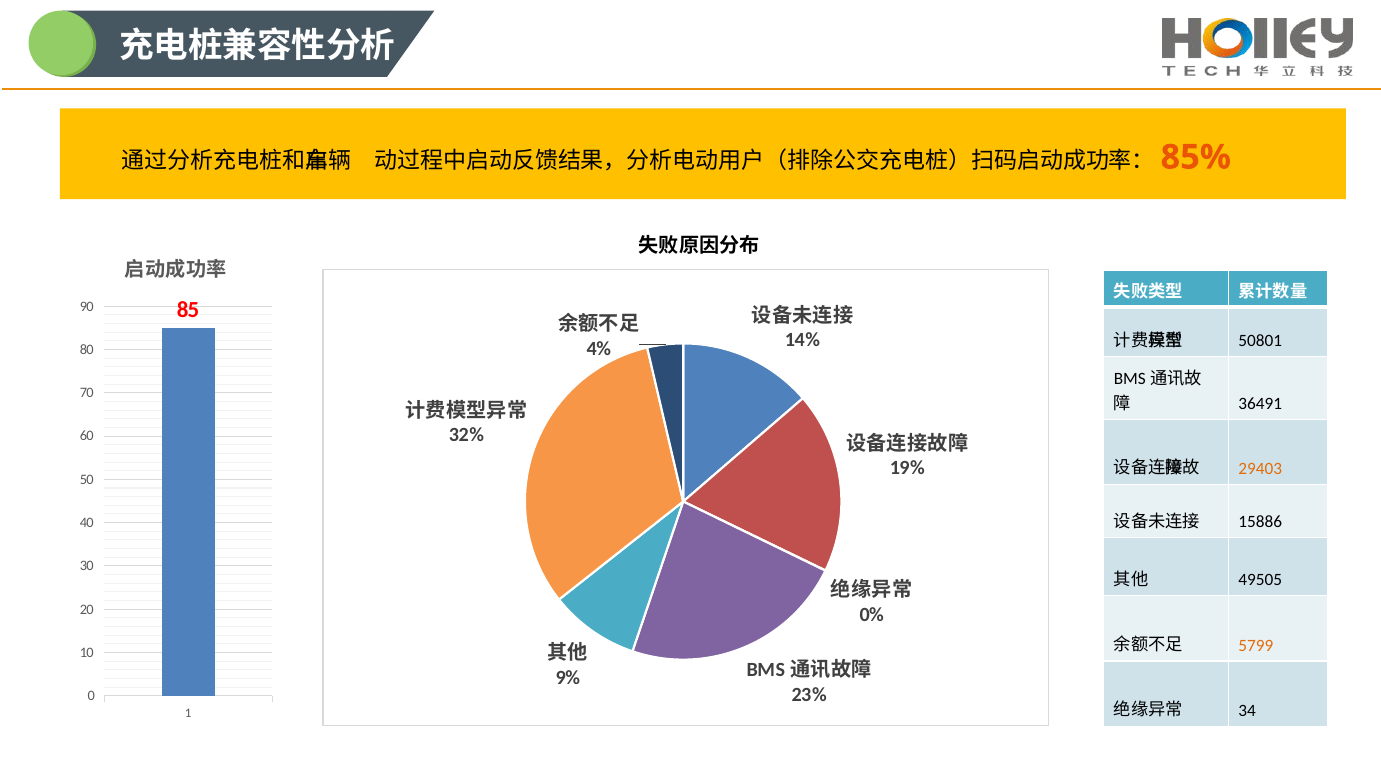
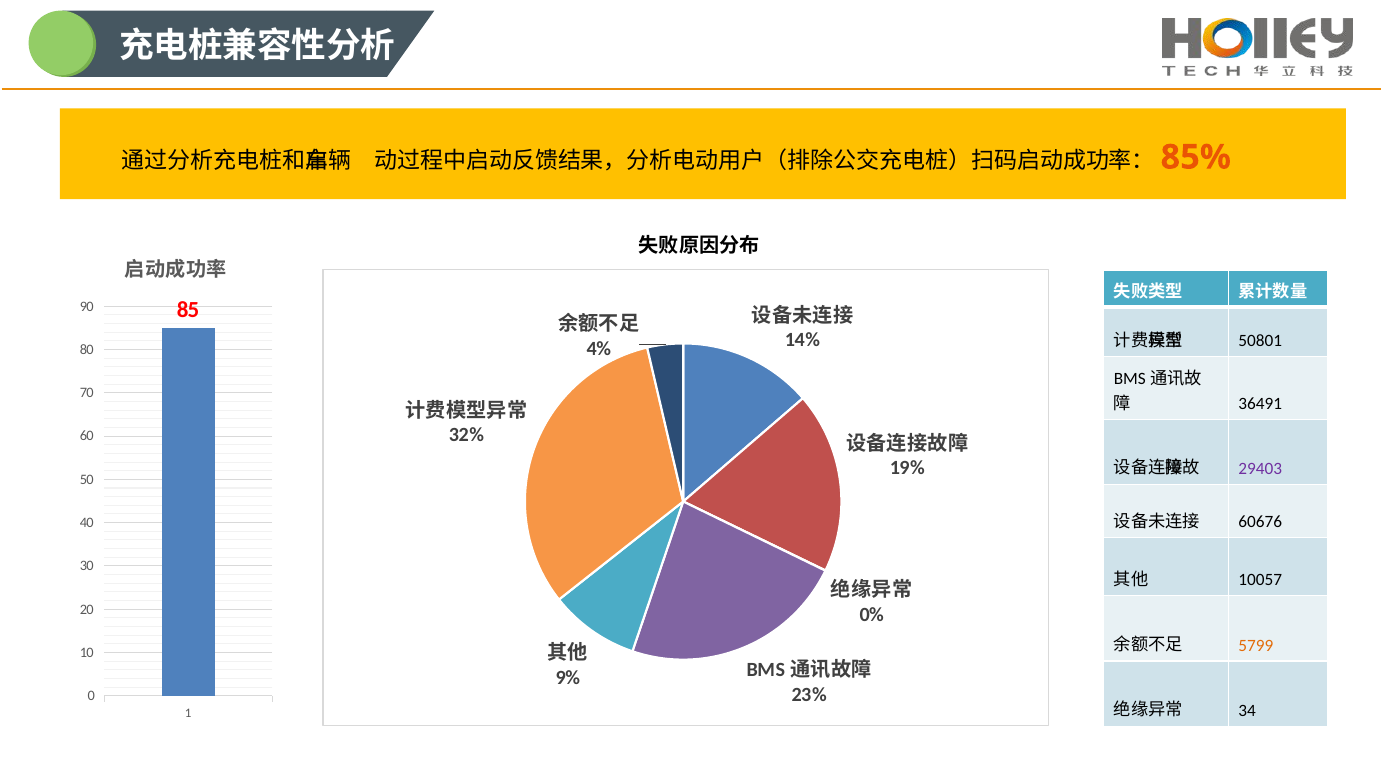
29403 colour: orange -> purple (1260, 469)
15886: 15886 -> 60676 (1260, 522)
49505: 49505 -> 10057 (1260, 580)
